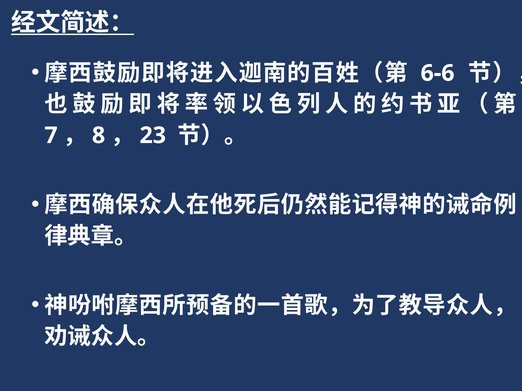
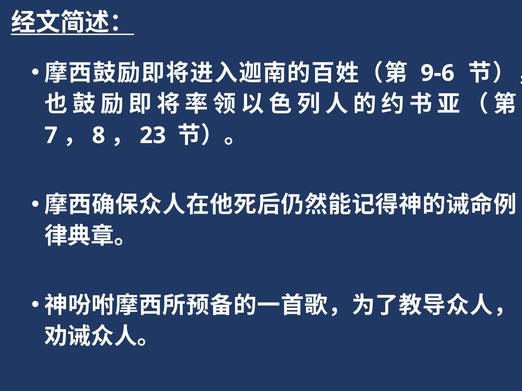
6-6: 6-6 -> 9-6 (438, 73)
